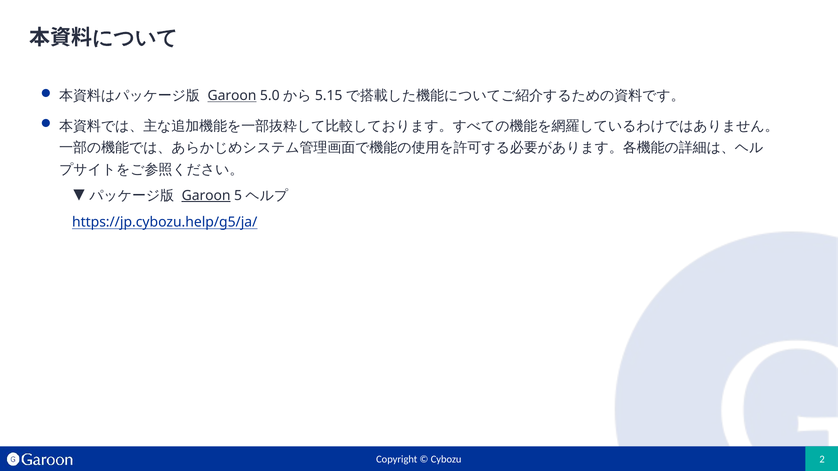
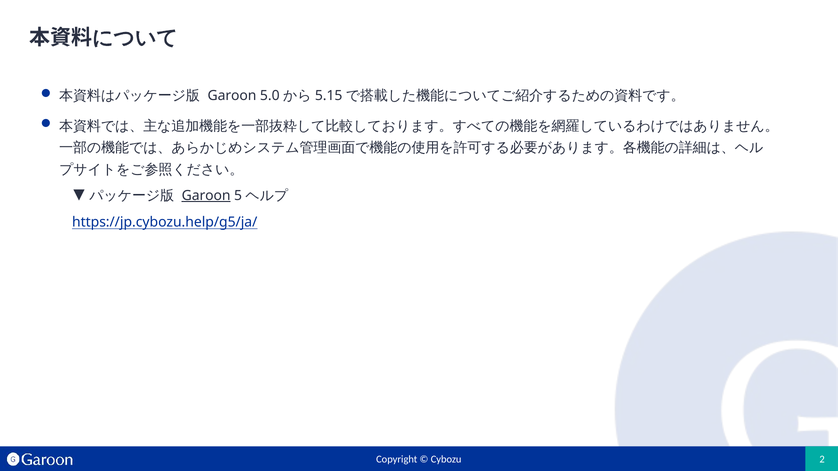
Garoon underline: present -> none (232, 96)
